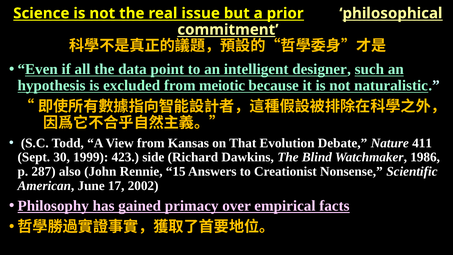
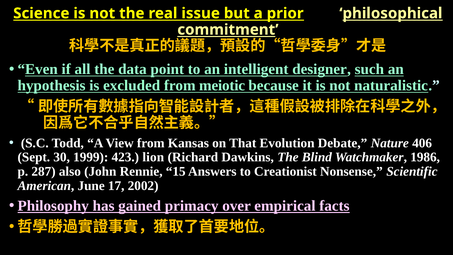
411: 411 -> 406 (422, 143)
side: side -> lion (153, 157)
